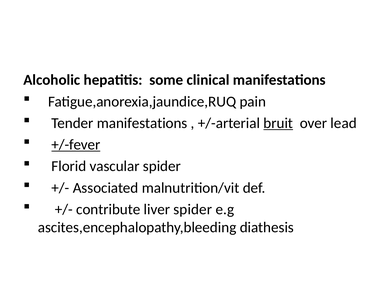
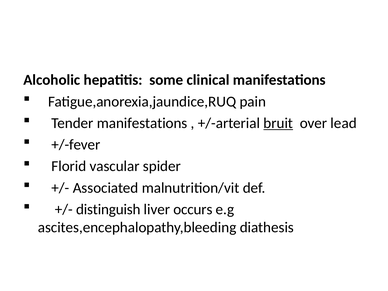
+/-fever underline: present -> none (76, 145)
contribute: contribute -> distinguish (108, 209)
liver spider: spider -> occurs (193, 209)
